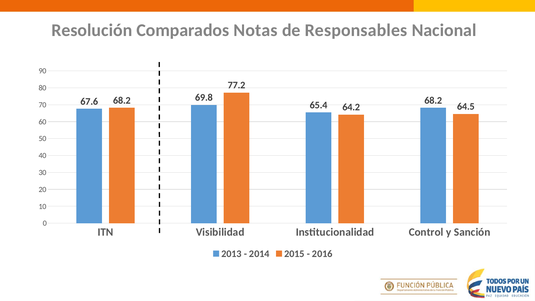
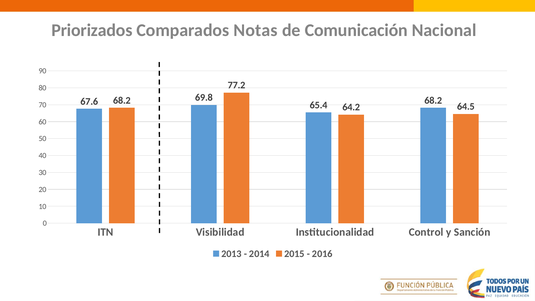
Resolución: Resolución -> Priorizados (92, 30)
Responsables: Responsables -> Comunicación (356, 30)
